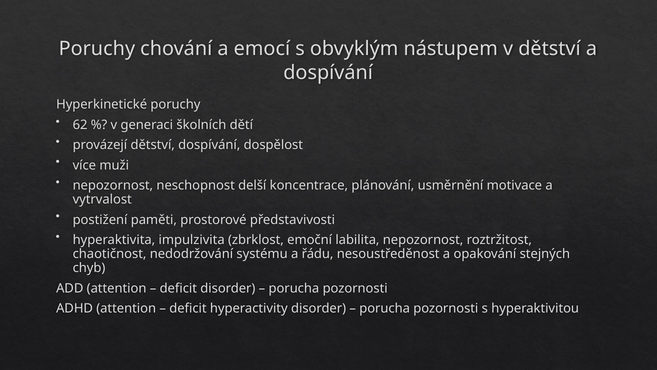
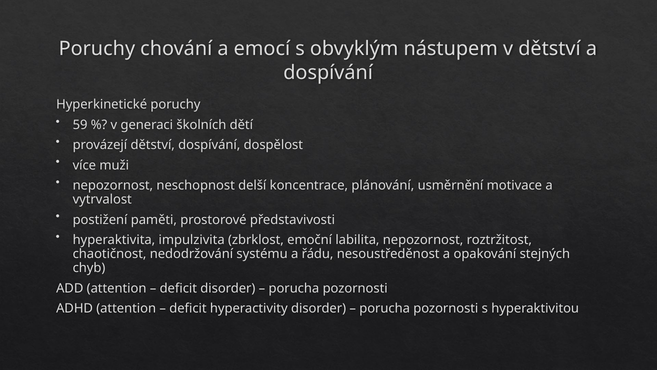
62: 62 -> 59 (80, 125)
